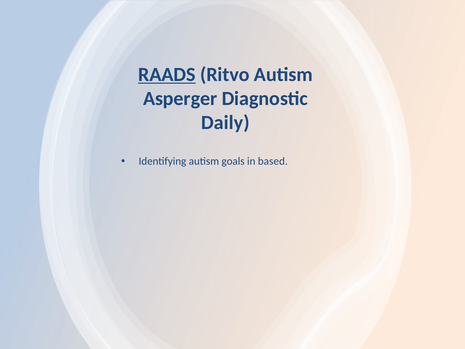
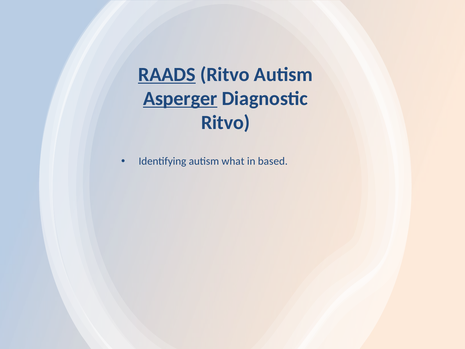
Asperger underline: none -> present (180, 99)
Daily: Daily -> Ritvo (226, 122)
goals: goals -> what (233, 161)
